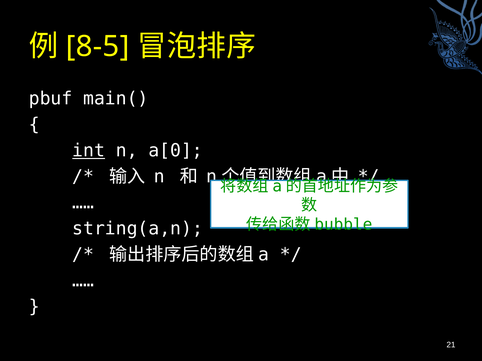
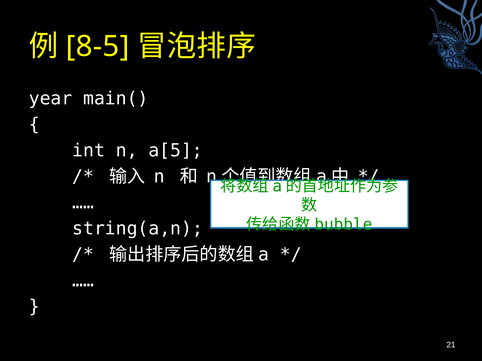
pbuf: pbuf -> year (51, 99)
int underline: present -> none (89, 151)
a[0: a[0 -> a[5 (176, 151)
